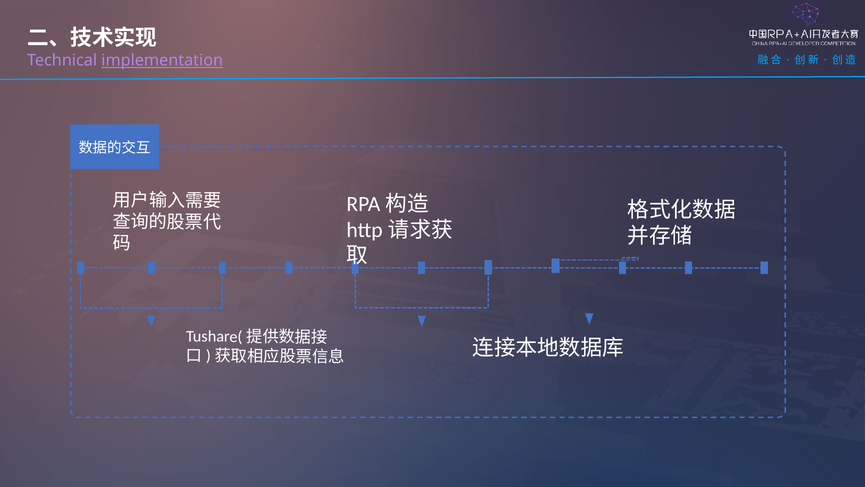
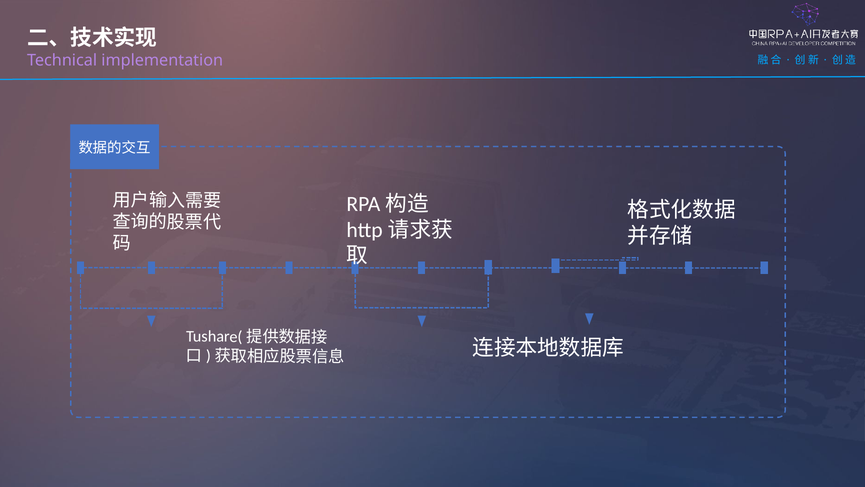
implementation underline: present -> none (162, 60)
